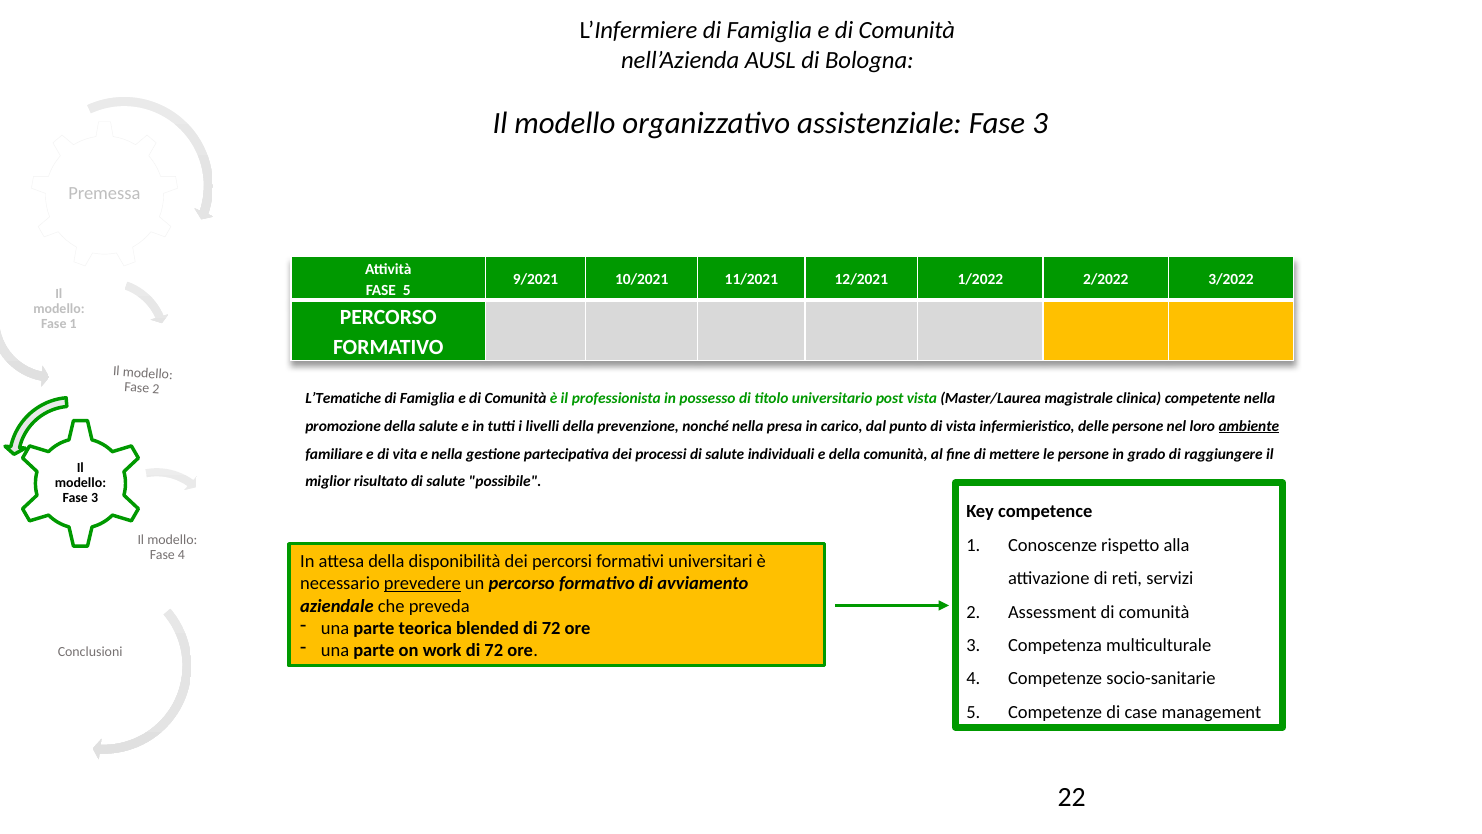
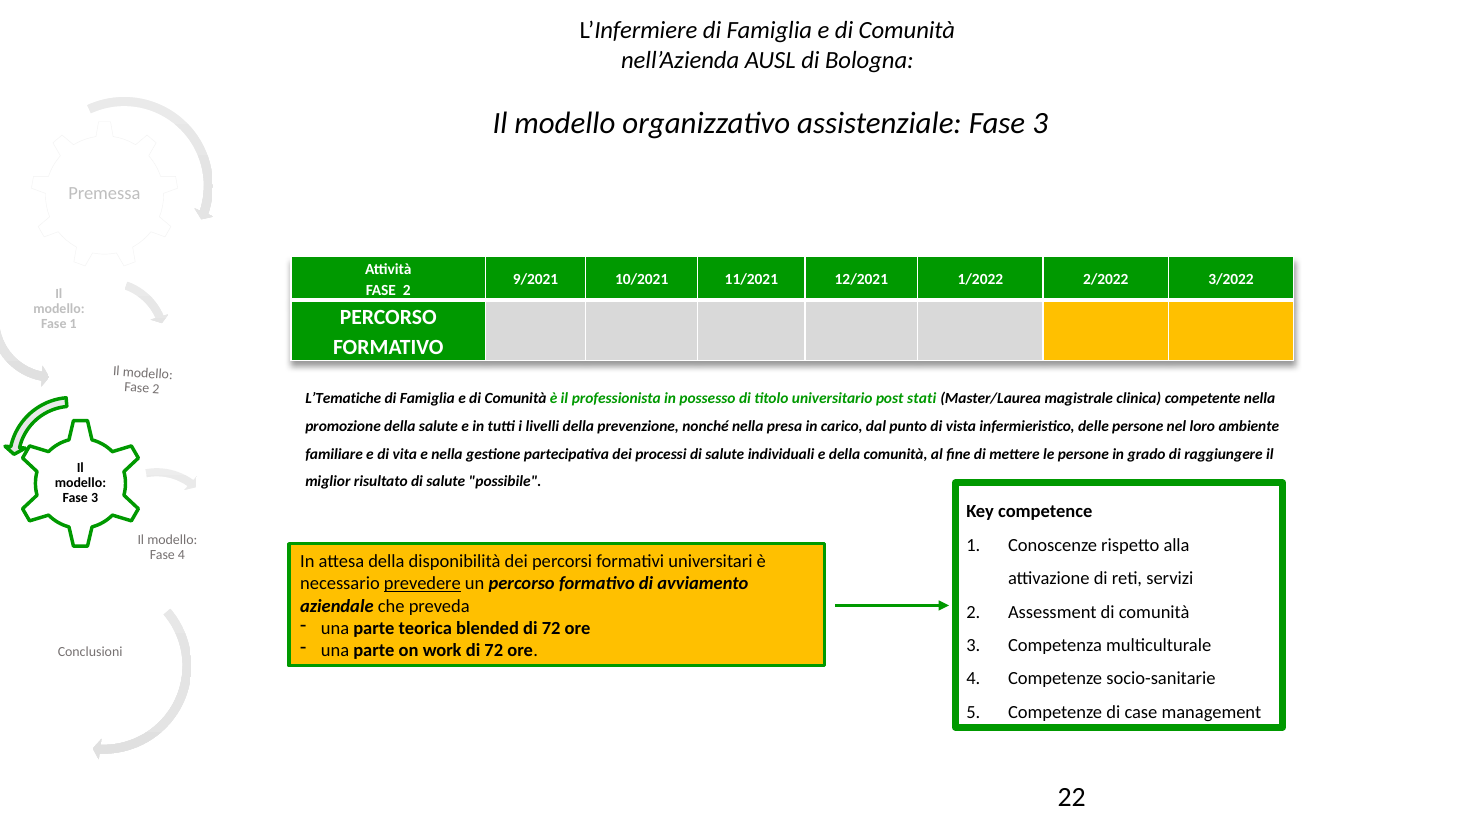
5: 5 -> 2 (407, 290)
post vista: vista -> stati (922, 398)
ambiente underline: present -> none (1249, 426)
